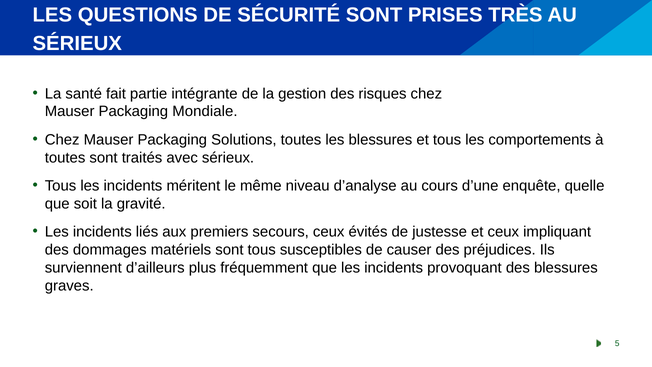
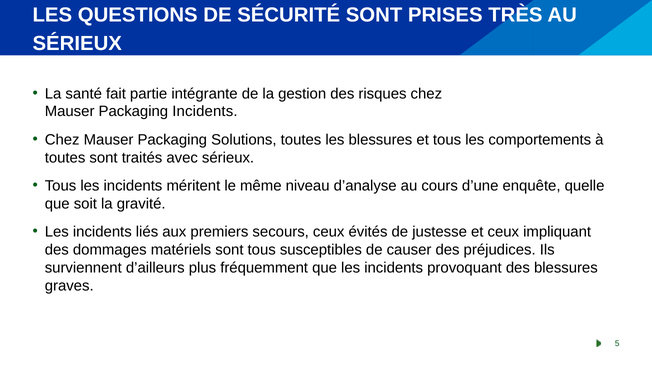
Packaging Mondiale: Mondiale -> Incidents (205, 111)
